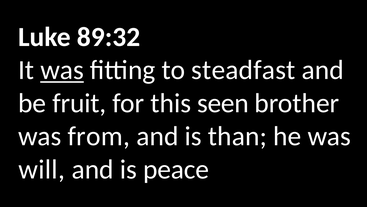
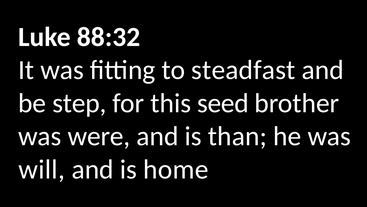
89:32: 89:32 -> 88:32 (109, 37)
was underline: present -> none (62, 70)
fruit: fruit -> step (79, 103)
seen: seen -> seed (223, 103)
from: from -> were (99, 136)
peace: peace -> home (176, 169)
